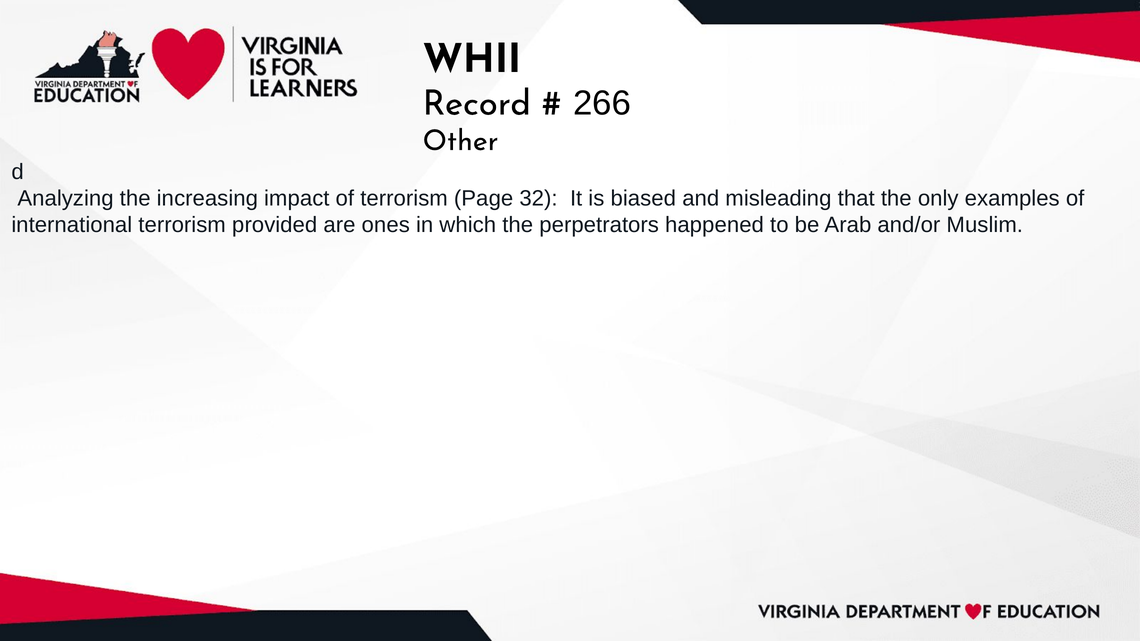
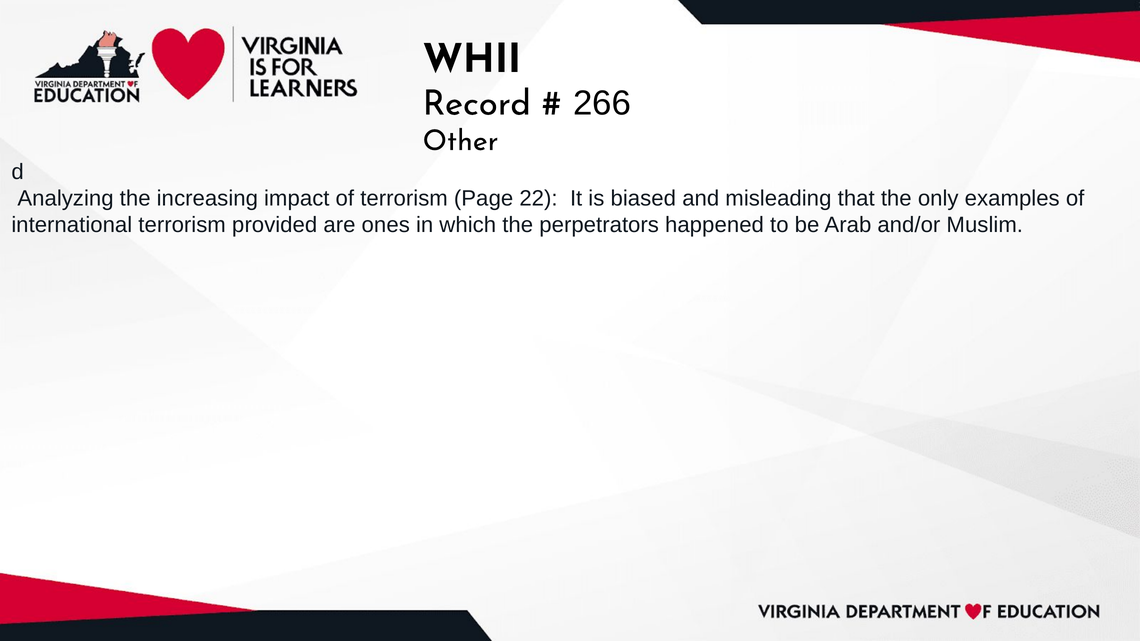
32: 32 -> 22 (538, 198)
